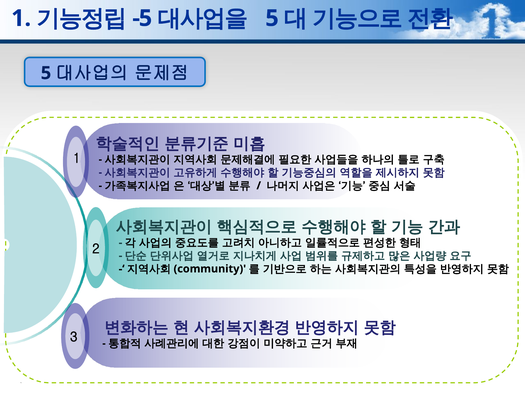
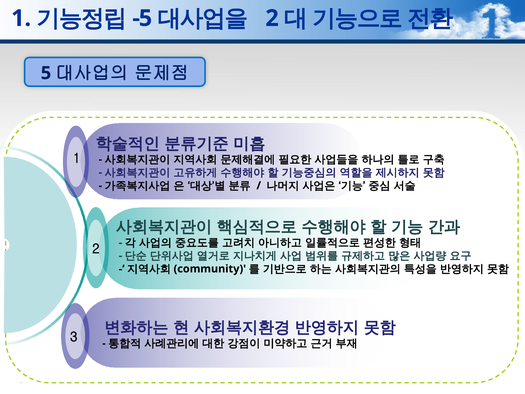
5: 5 -> 2 (272, 18)
